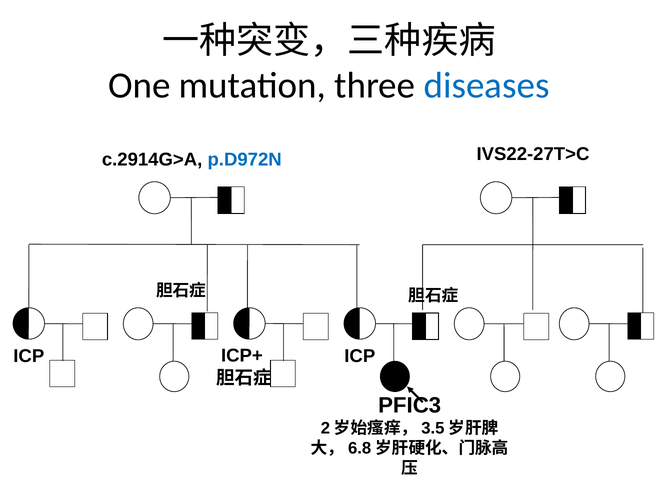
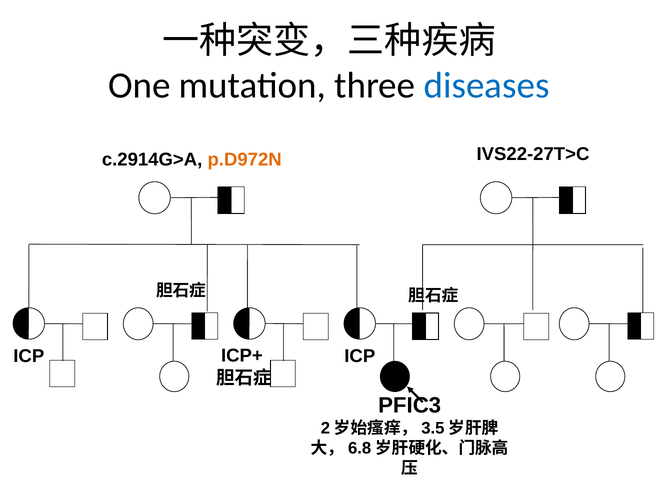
p.D972N colour: blue -> orange (245, 160)
